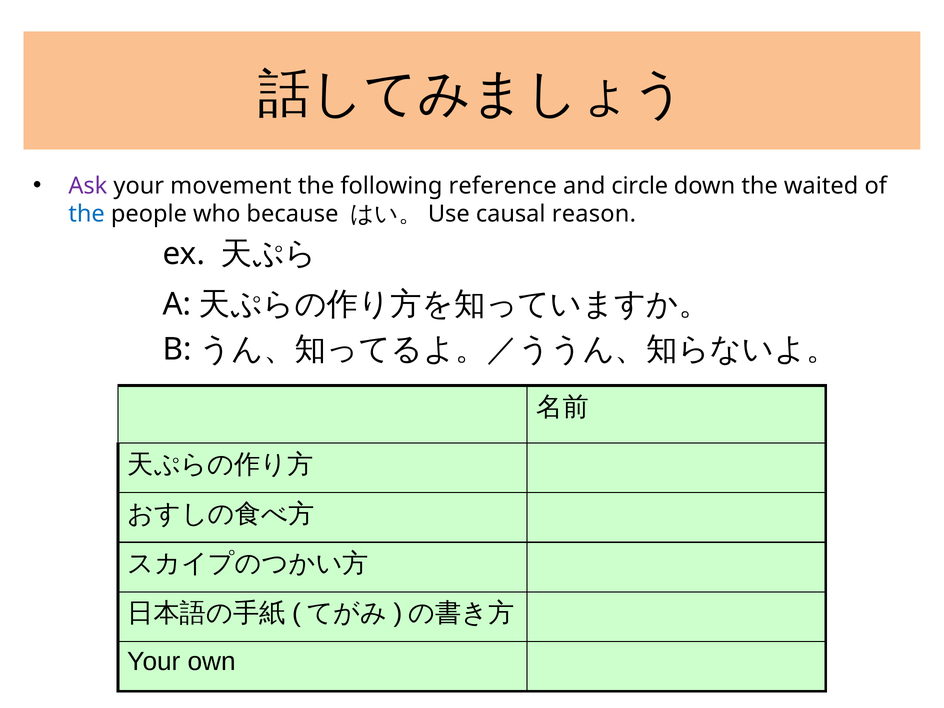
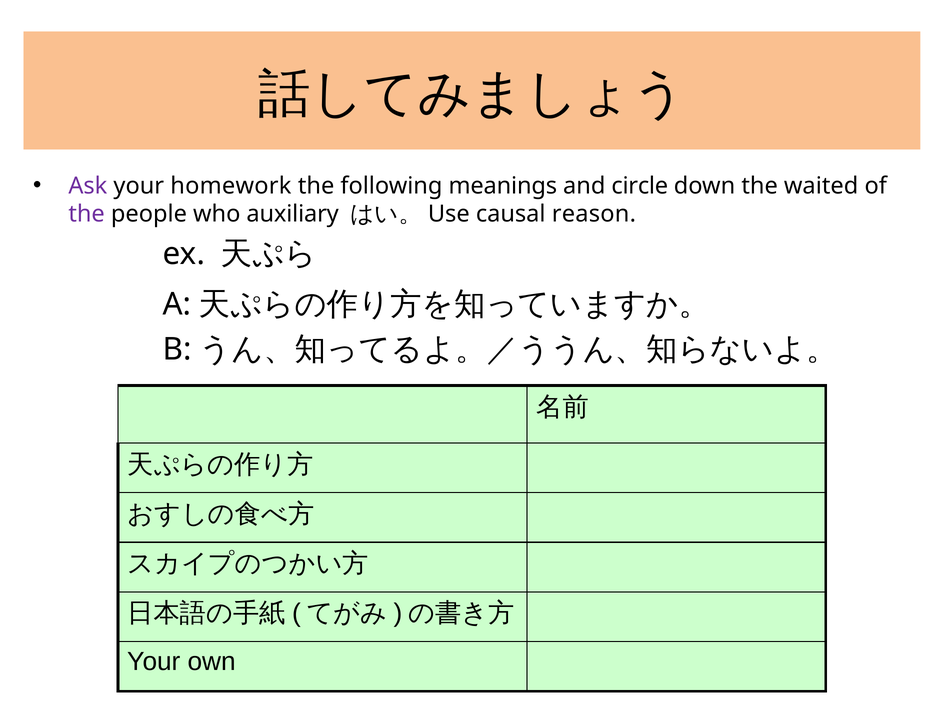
movement: movement -> homework (231, 186)
reference: reference -> meanings (503, 186)
the colour: blue -> purple (87, 214)
because: because -> auxiliary (293, 214)
